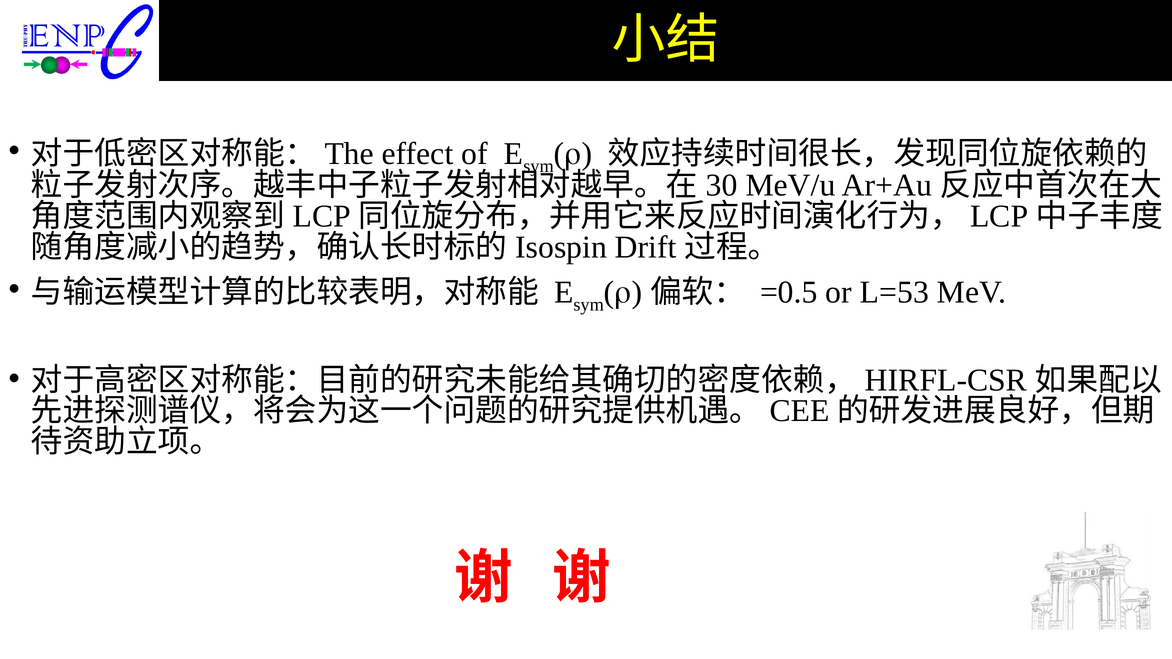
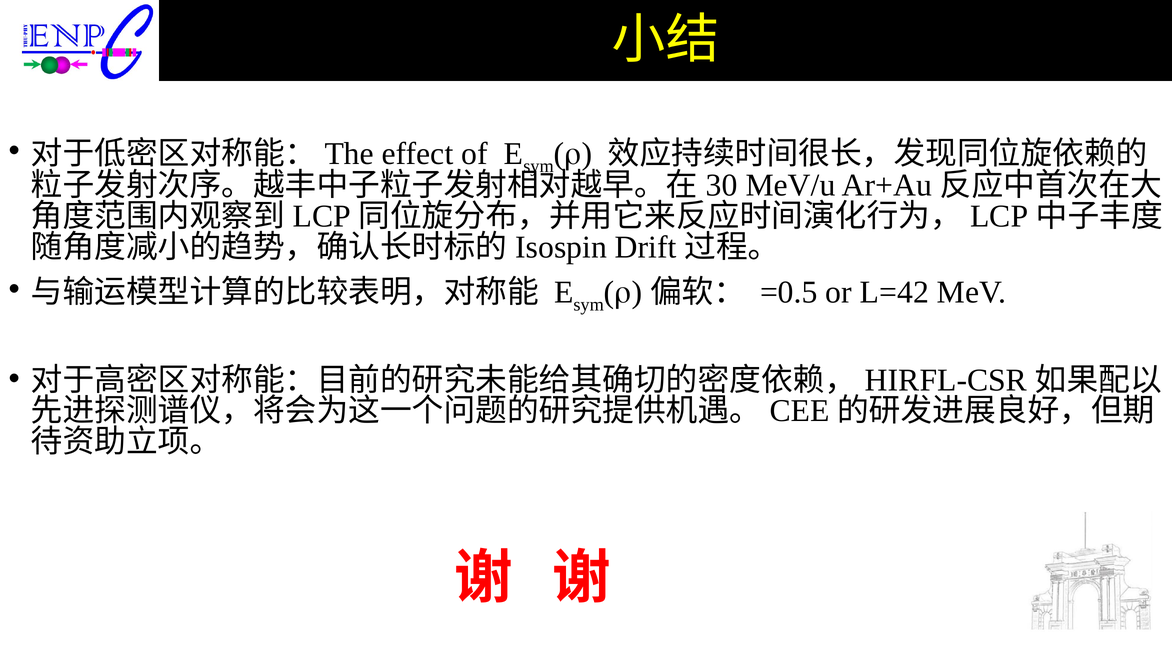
L=53: L=53 -> L=42 (894, 292)
